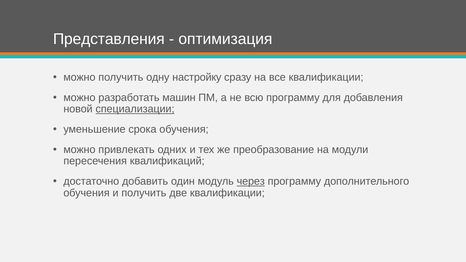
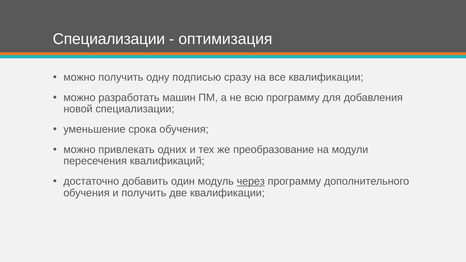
Представления: Представления -> Специализации (109, 39)
настройку: настройку -> подписью (197, 77)
специализации underline: present -> none (135, 109)
